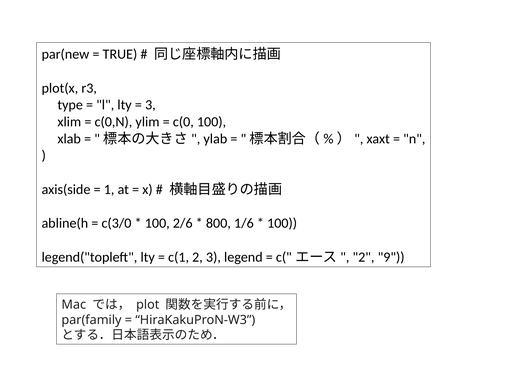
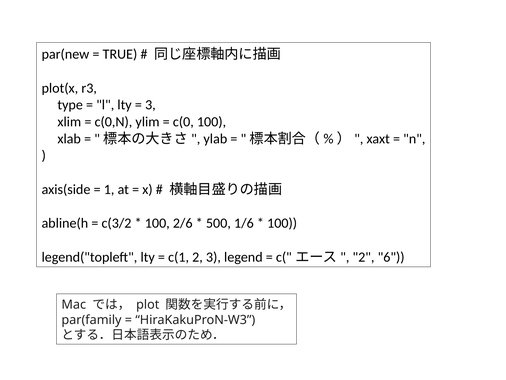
c(3/0: c(3/0 -> c(3/2 (116, 223)
800: 800 -> 500 (218, 223)
9: 9 -> 6 (391, 257)
